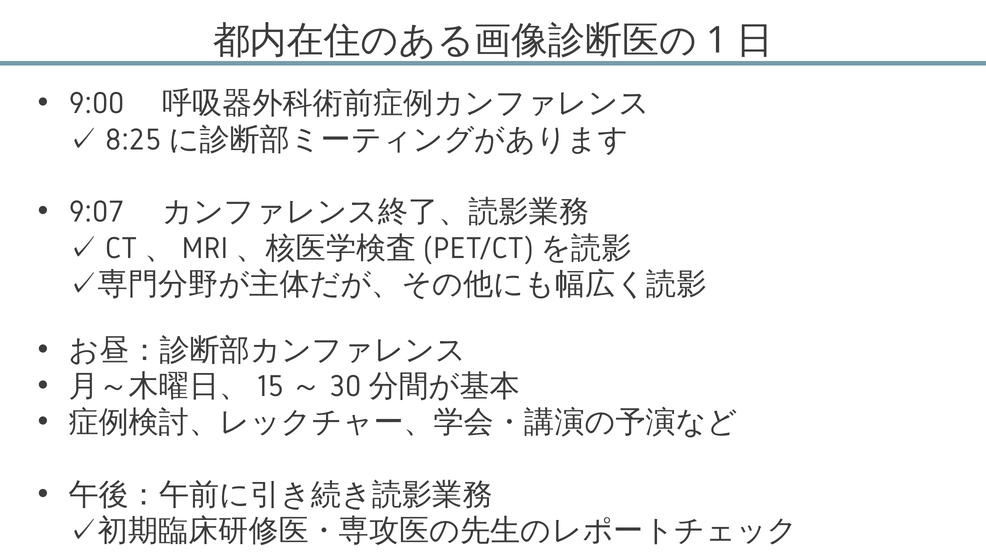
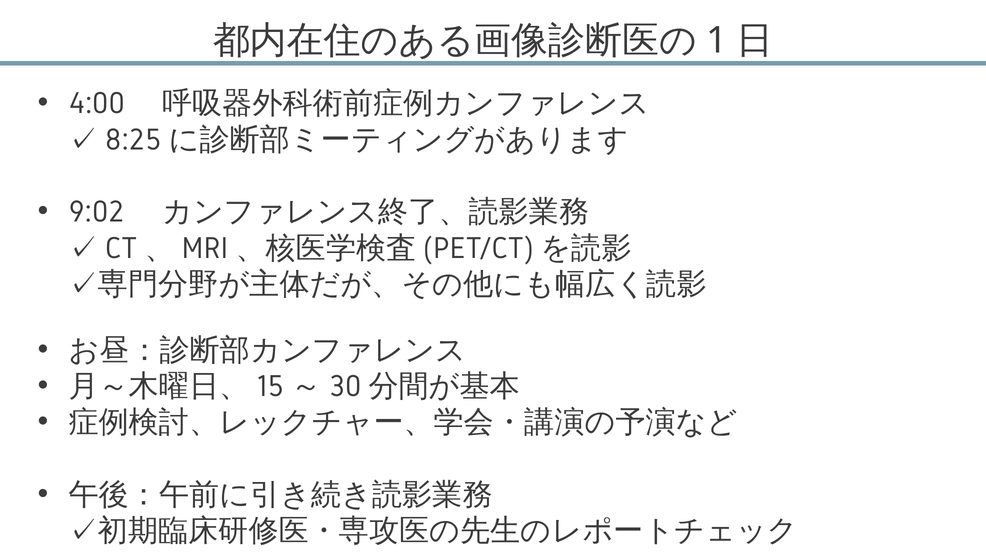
9:00: 9:00 -> 4:00 (97, 103)
9:07: 9:07 -> 9:02 (97, 212)
